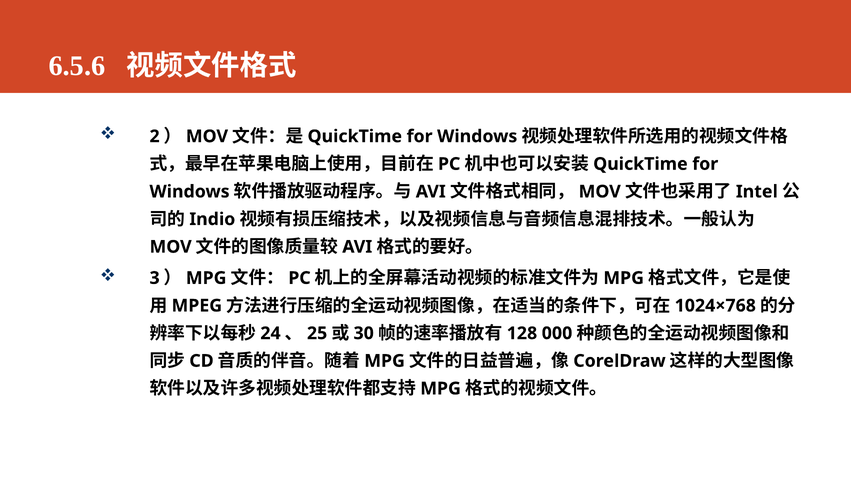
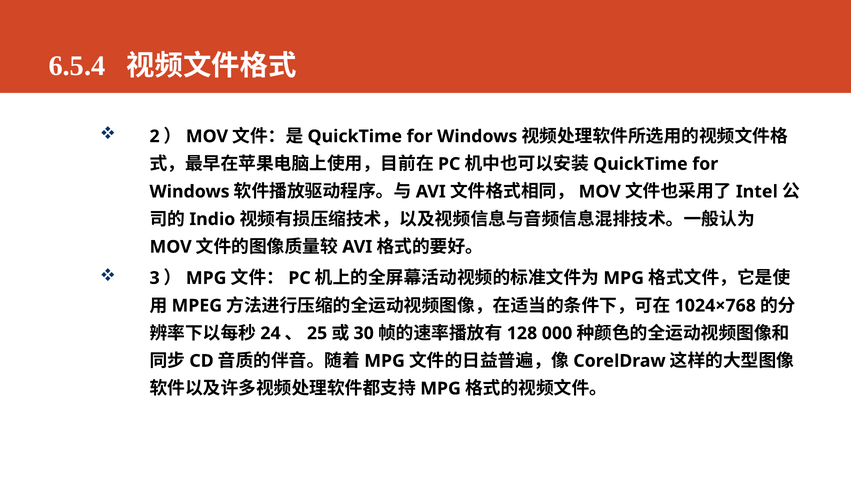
6.5.6: 6.5.6 -> 6.5.4 (77, 66)
